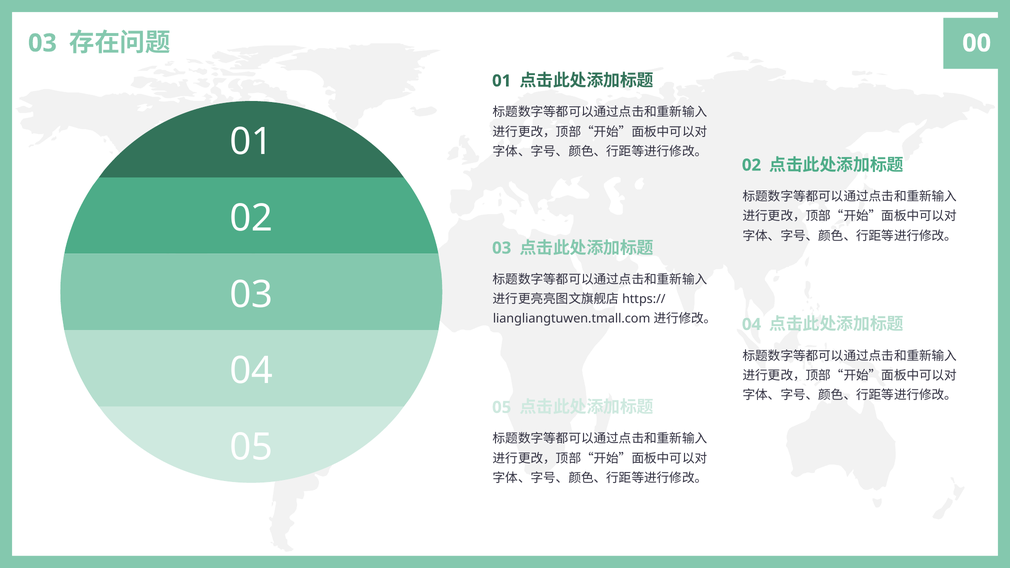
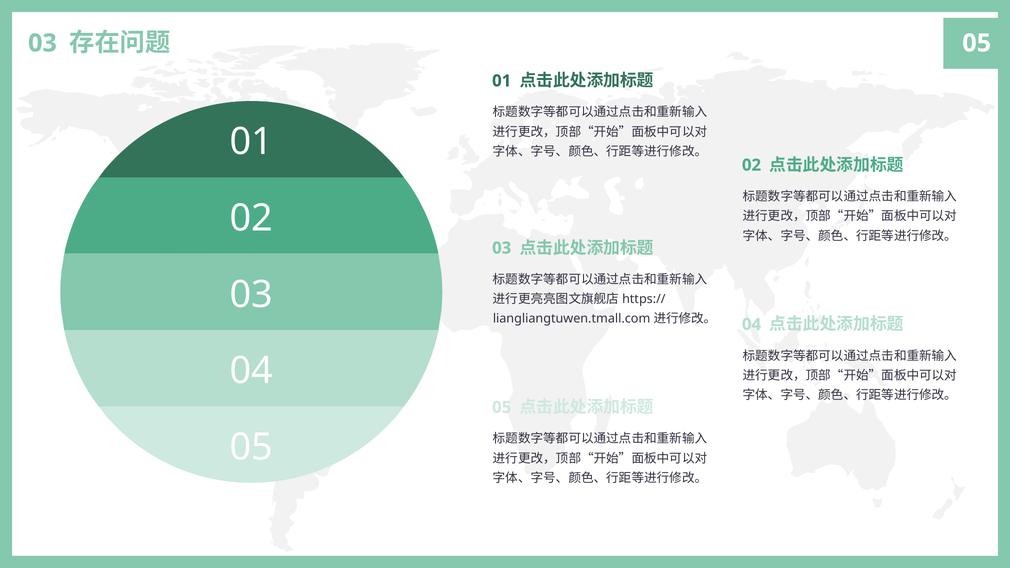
00: 00 -> 05 (977, 43)
